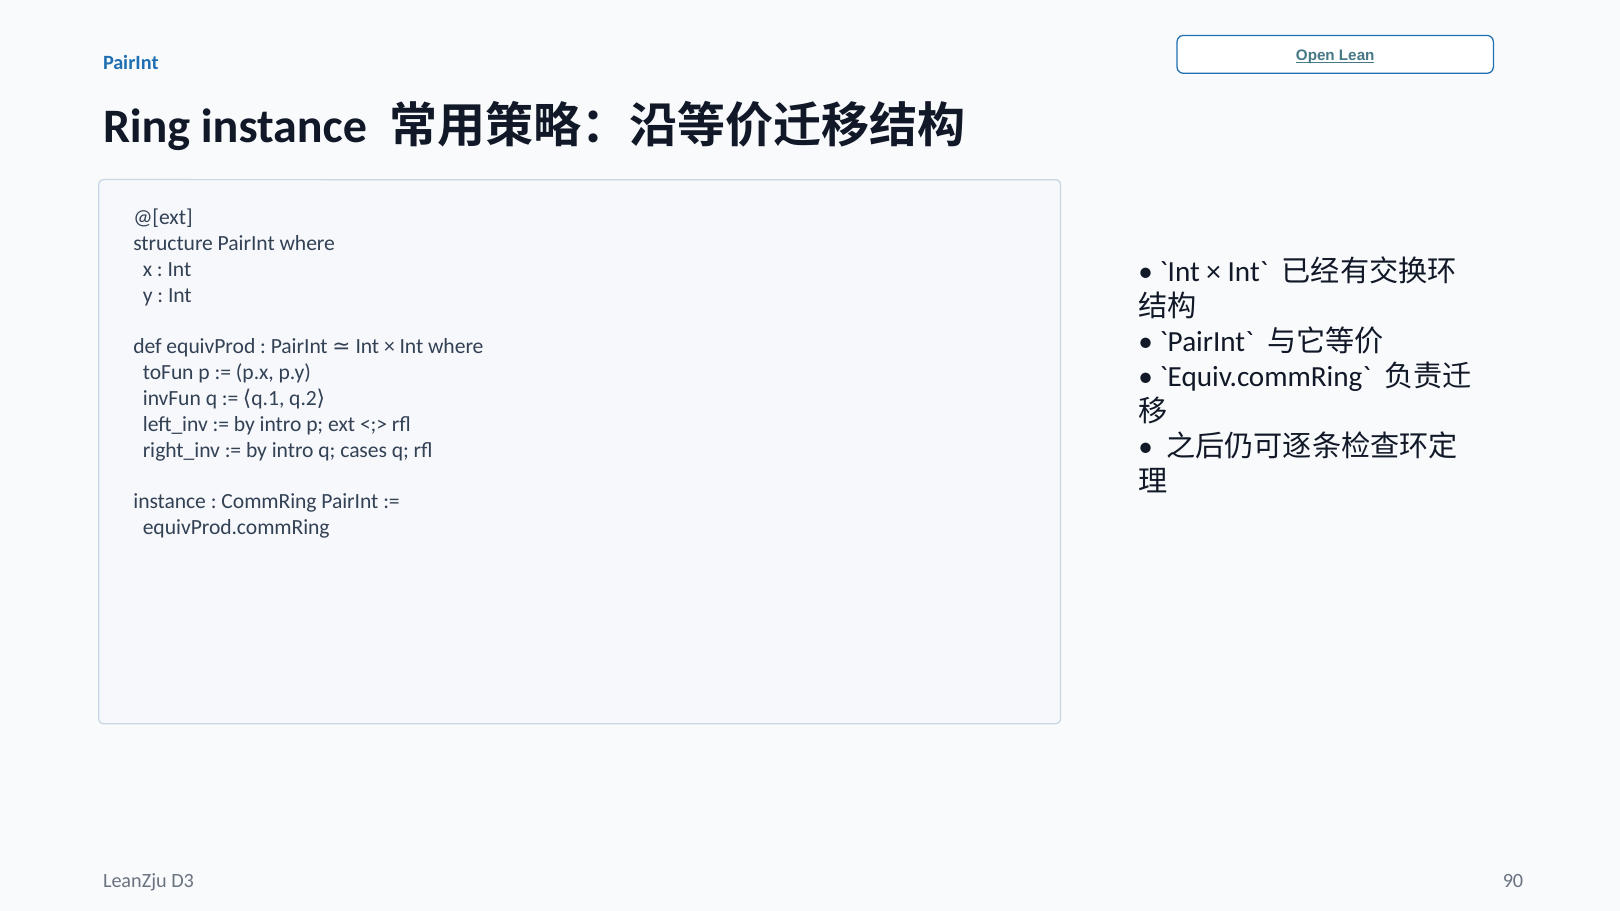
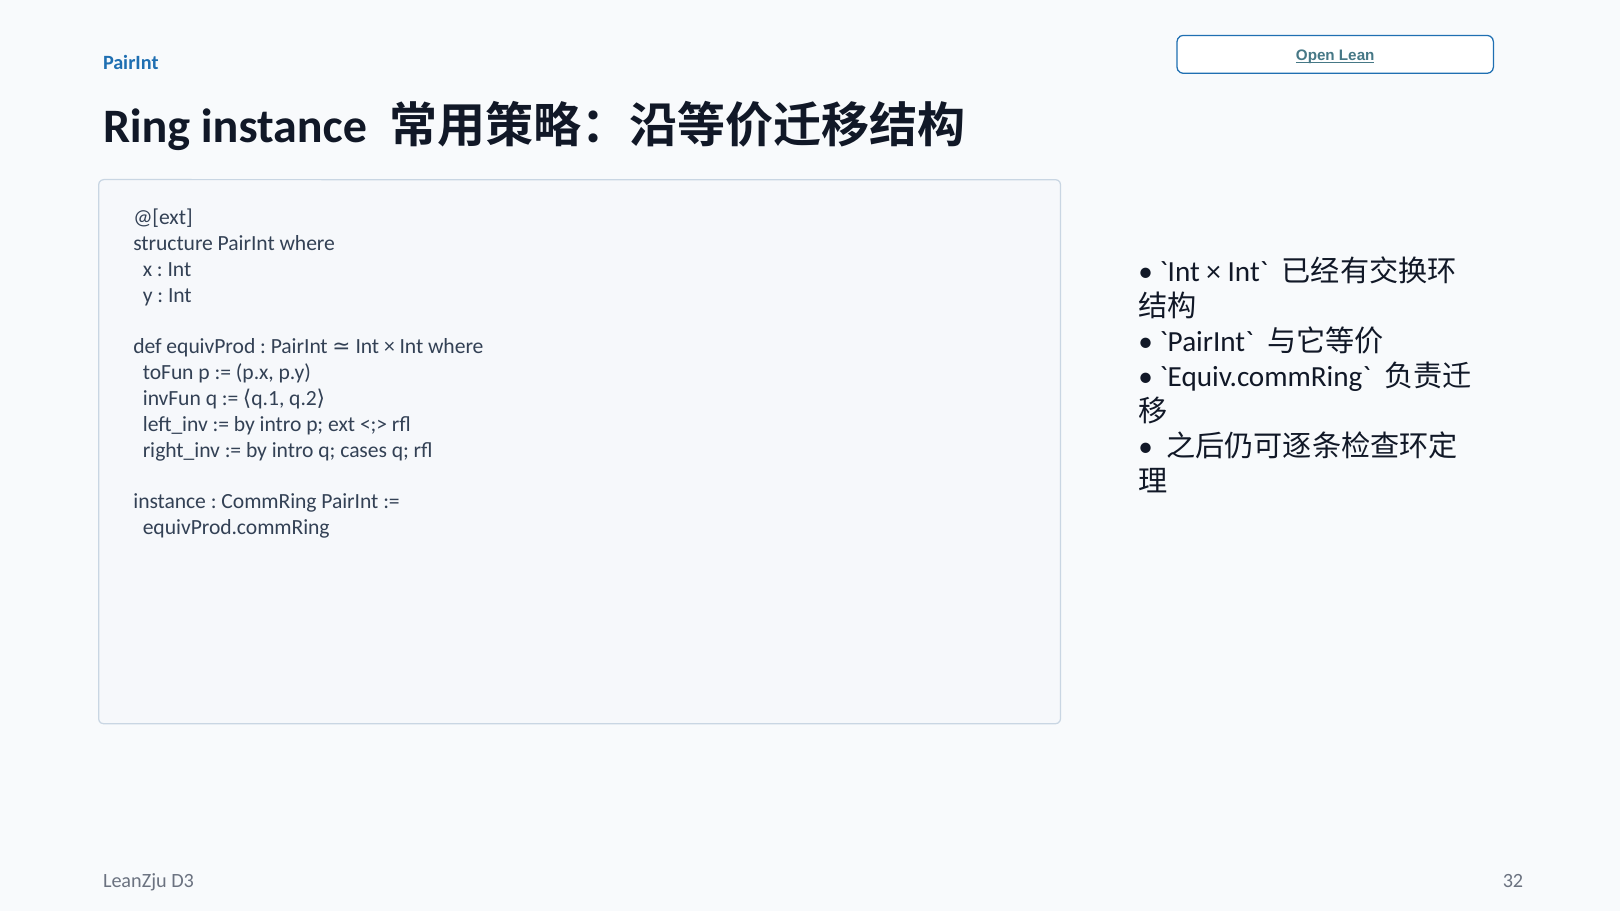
90: 90 -> 32 (1513, 881)
